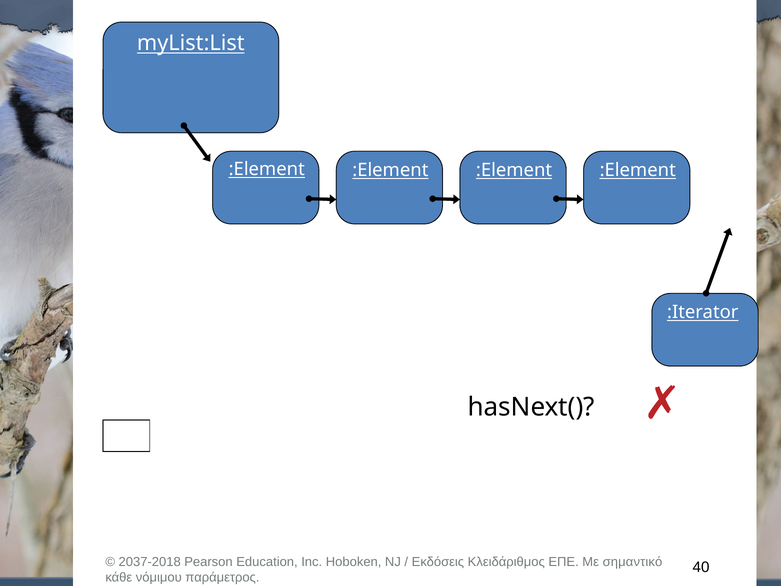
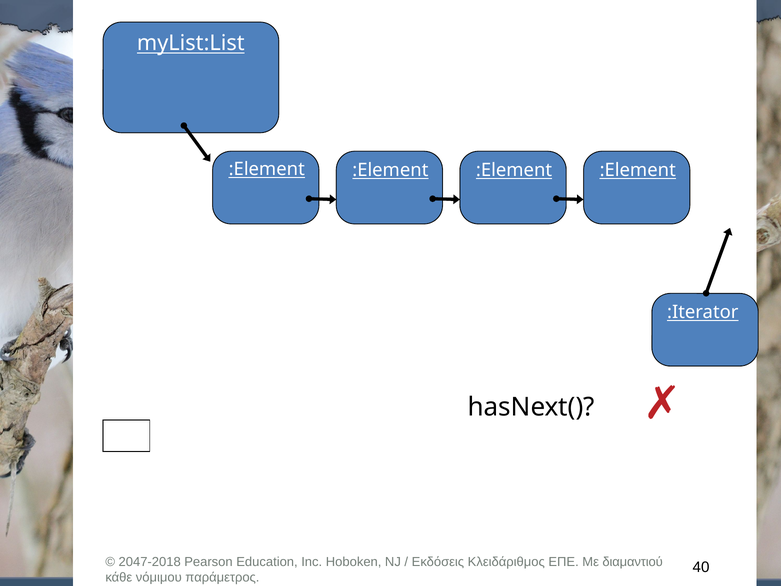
2037-2018: 2037-2018 -> 2047-2018 (150, 562)
σημαντικό: σημαντικό -> διαμαντιού (633, 562)
